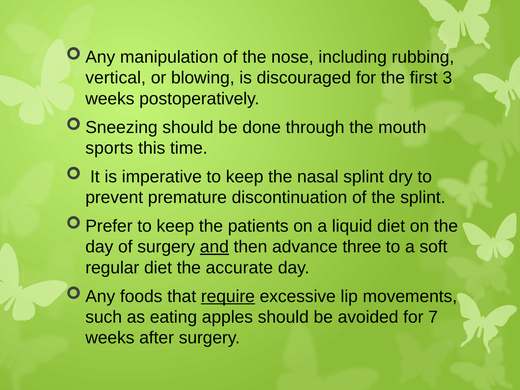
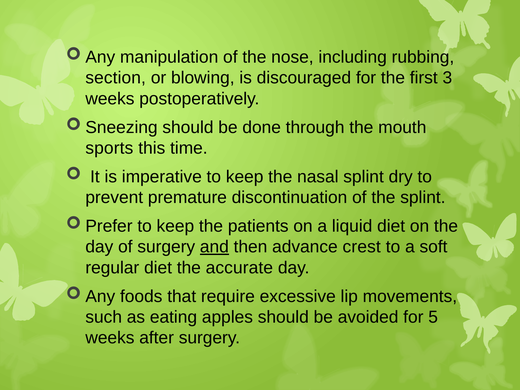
vertical: vertical -> section (116, 78)
three: three -> crest (362, 247)
require underline: present -> none (228, 296)
7: 7 -> 5 (433, 317)
